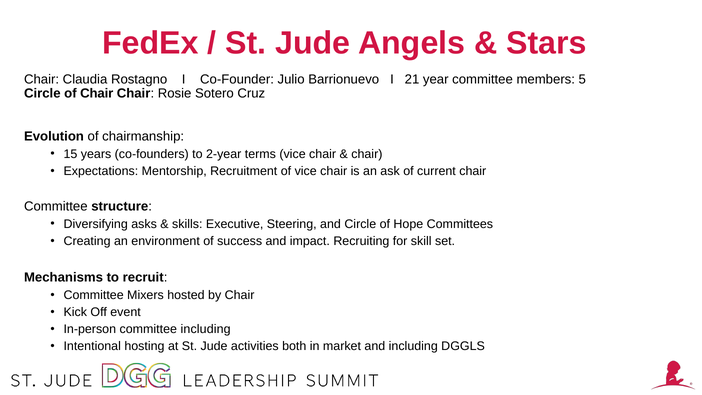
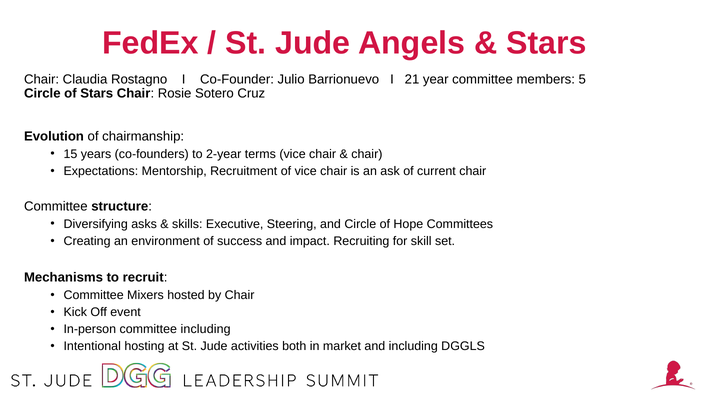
of Chair: Chair -> Stars (97, 93)
